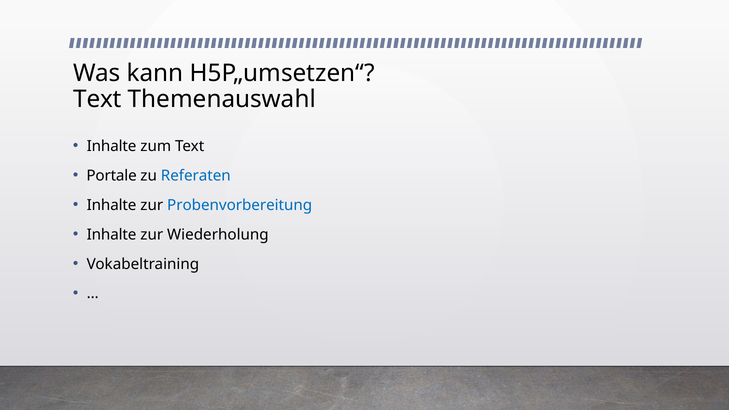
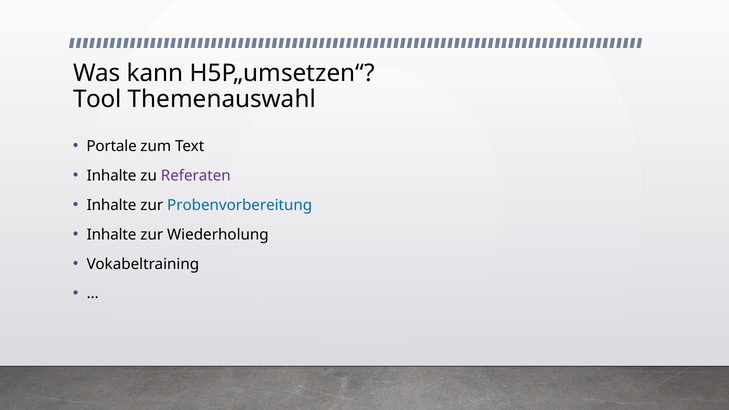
Text: Text -> Tool (97, 99)
Inhalte: Inhalte -> Portale (112, 146)
Portale: Portale -> Inhalte (112, 176)
Referaten colour: blue -> purple (196, 176)
